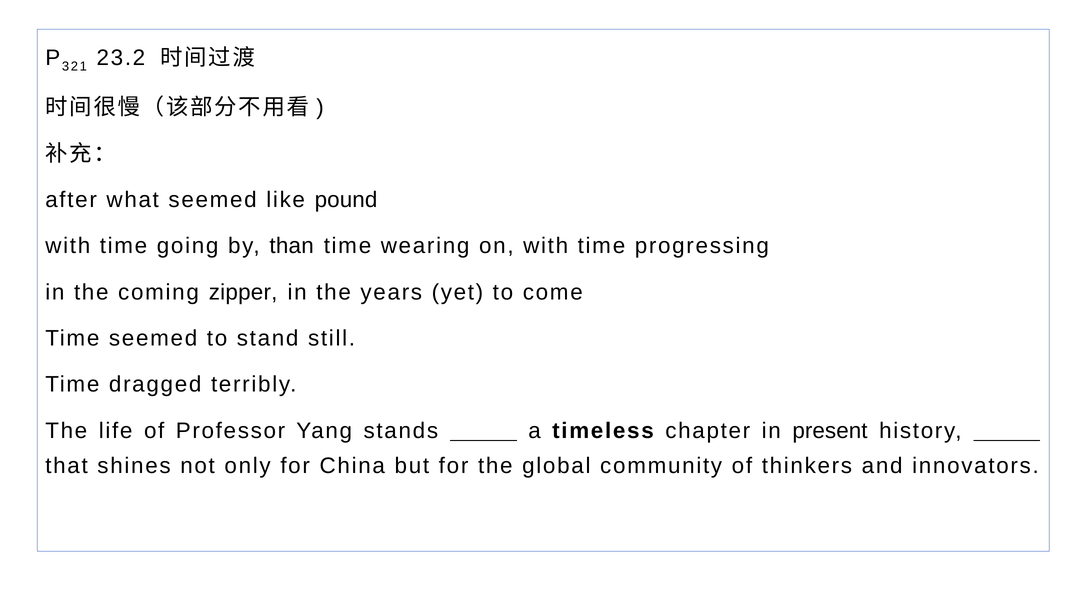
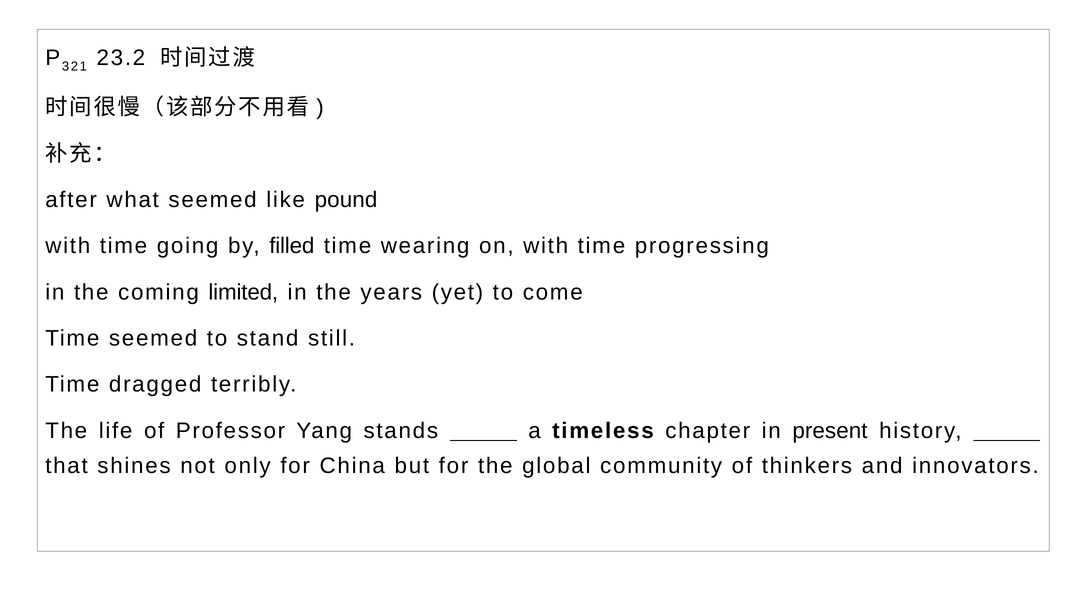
than: than -> filled (292, 246)
zipper: zipper -> limited (243, 292)
